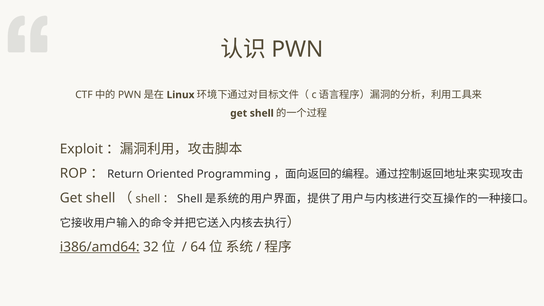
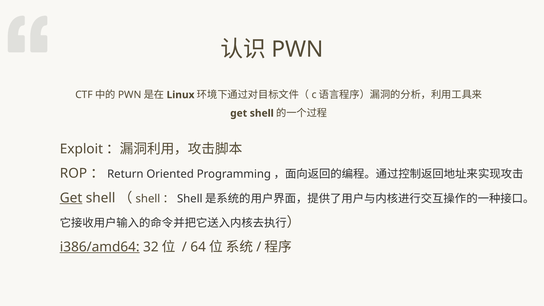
Get underline: none -> present (71, 198)
